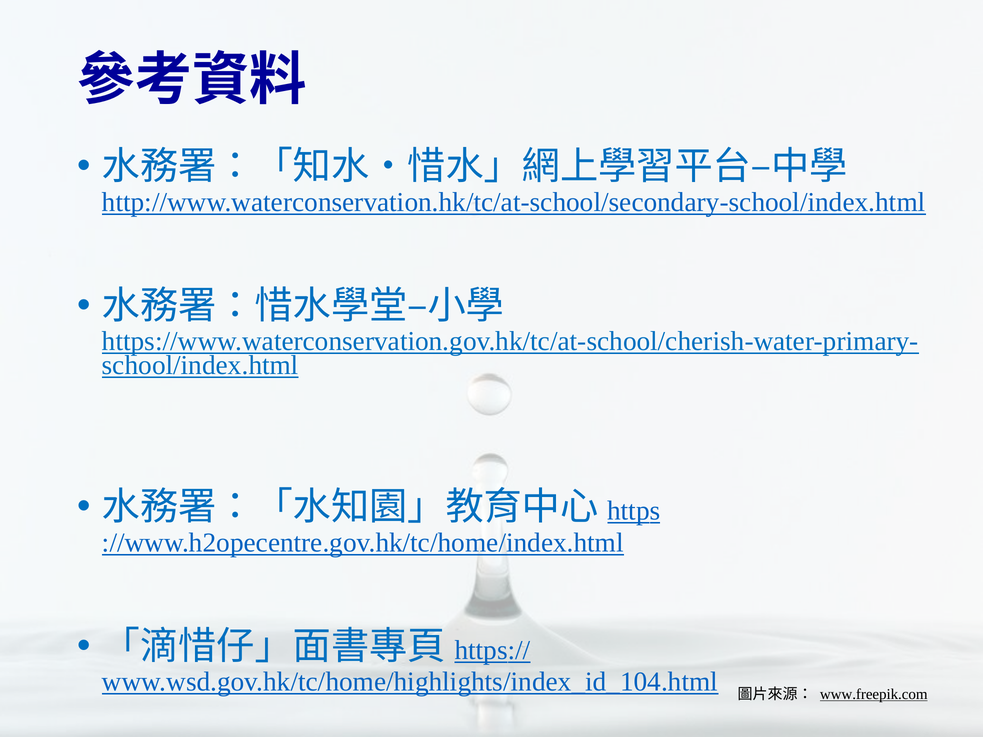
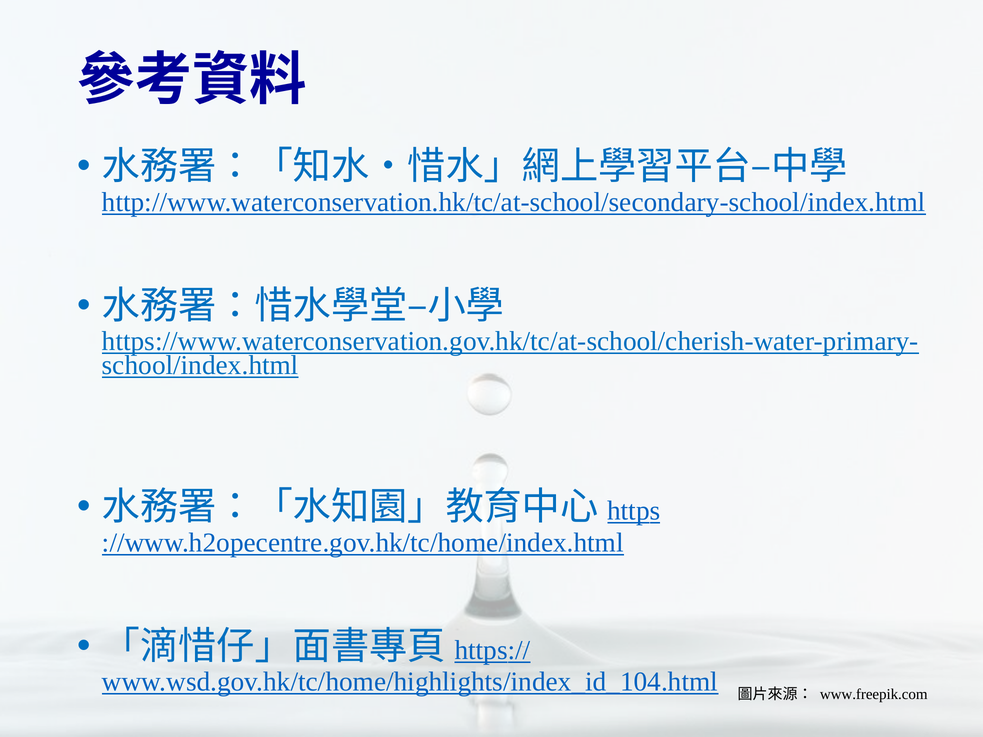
www.freepik.com underline: present -> none (874, 694)
